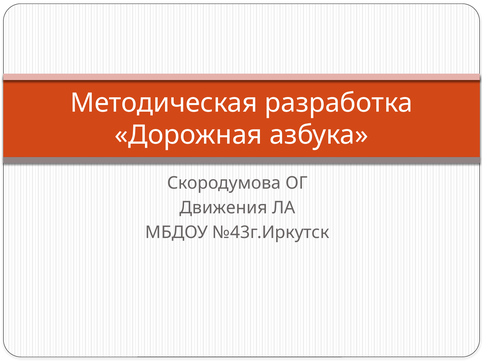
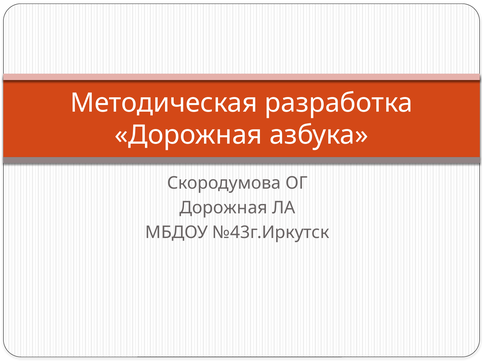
Движения: Движения -> Дорожная (223, 208)
